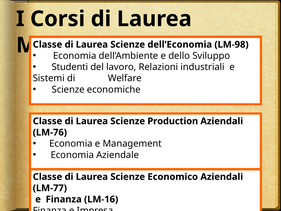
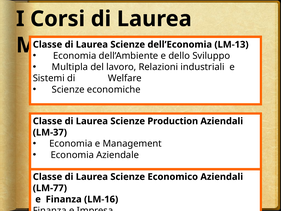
LM-98: LM-98 -> LM-13 (232, 44)
Studenti: Studenti -> Multipla (70, 67)
LM-76: LM-76 -> LM-37 (50, 132)
